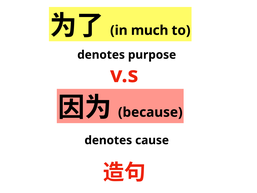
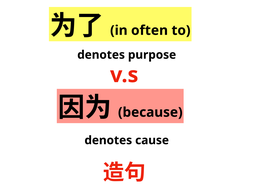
much: much -> often (149, 30)
